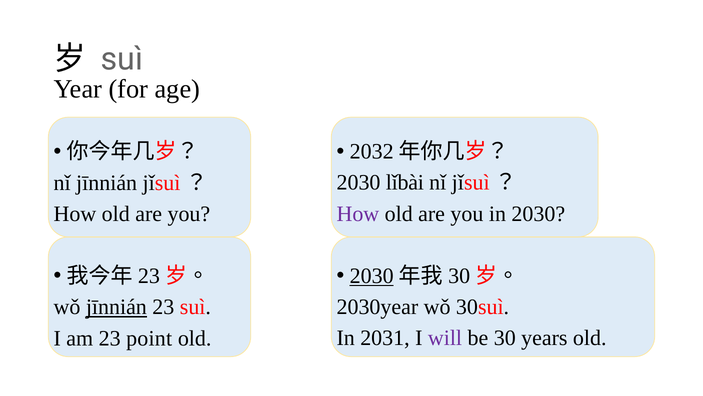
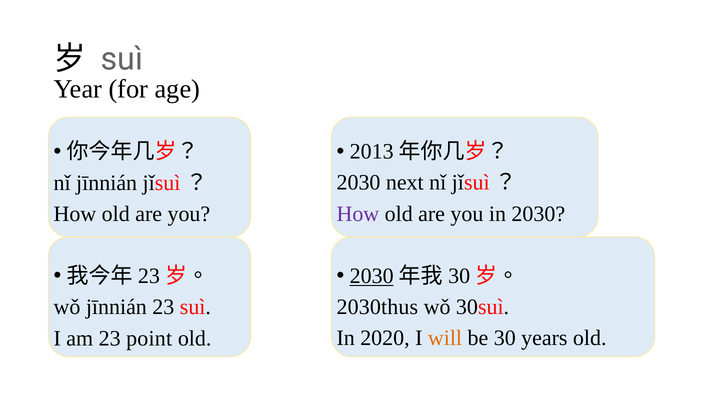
2032: 2032 -> 2013 (372, 151)
lǐbài: lǐbài -> next (405, 182)
jīnnián underline: present -> none (116, 307)
2030year: 2030year -> 2030thus (377, 307)
2031: 2031 -> 2020 (385, 338)
will colour: purple -> orange (445, 338)
